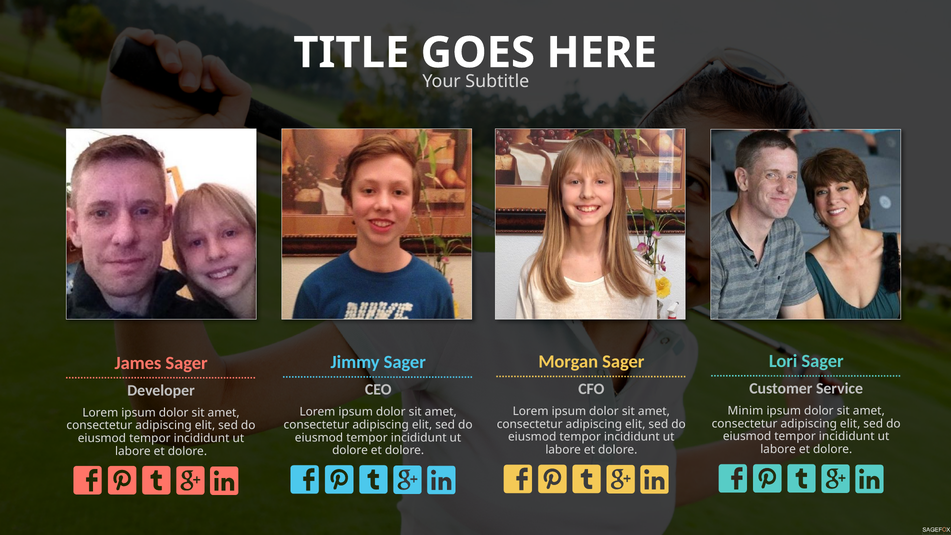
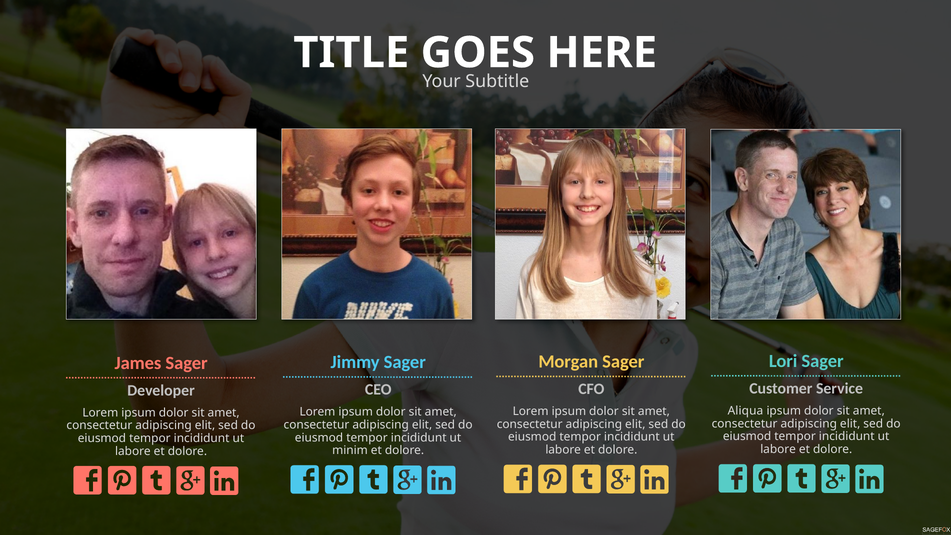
Minim: Minim -> Aliqua (745, 411)
dolore: dolore -> minim (350, 450)
